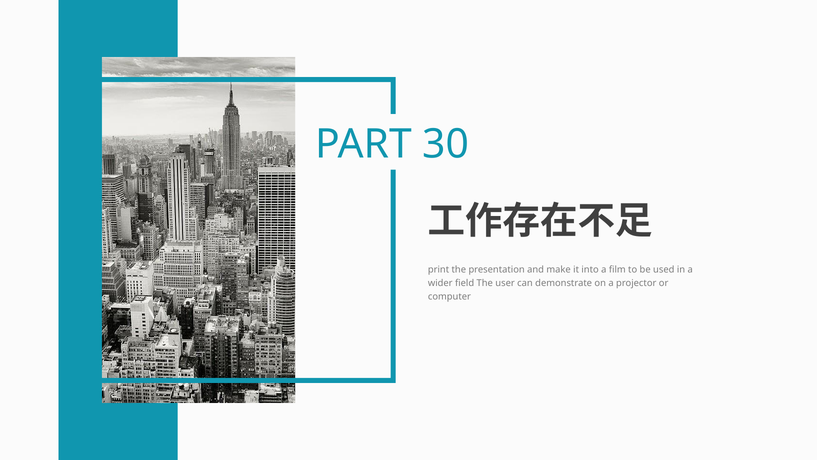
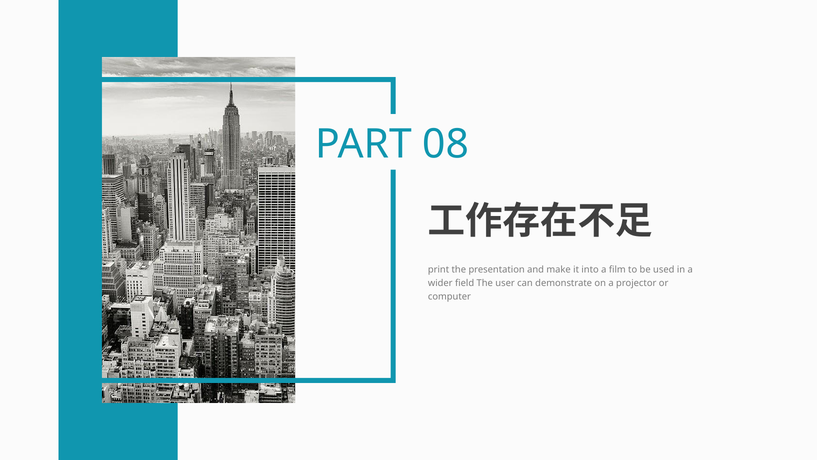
30: 30 -> 08 (446, 144)
